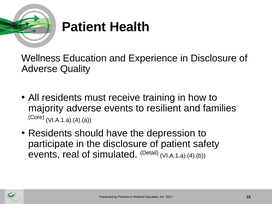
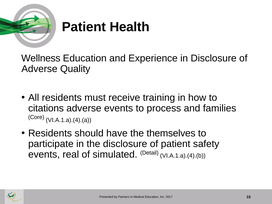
majority: majority -> citations (46, 108)
resilient: resilient -> process (164, 108)
depression: depression -> themselves (171, 133)
